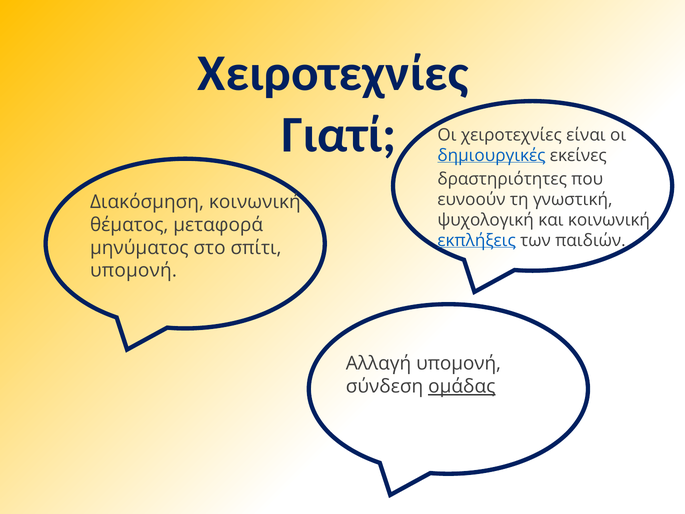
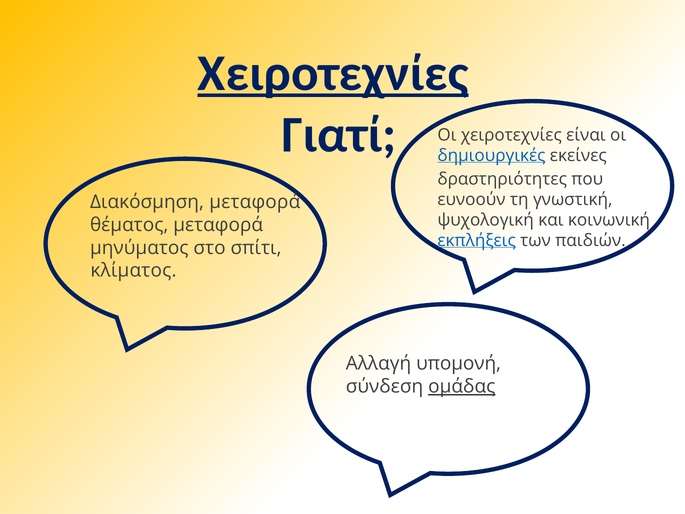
Χειροτεχνίες underline: none -> present (333, 73)
Διακόσμηση κοινωνική: κοινωνική -> μεταφορά (255, 202)
υπομονή: υπομονή -> κλίματος (133, 270)
